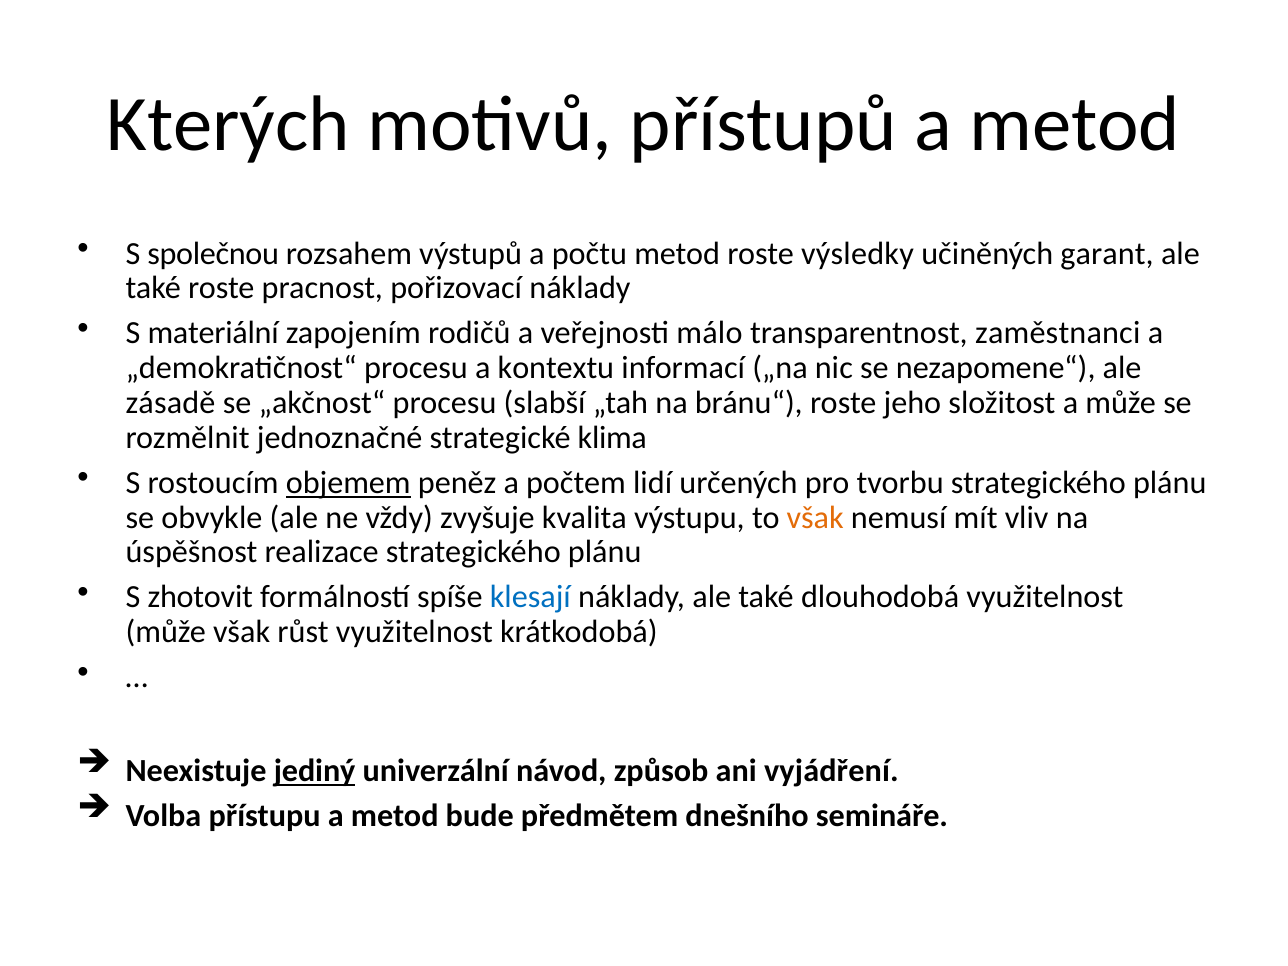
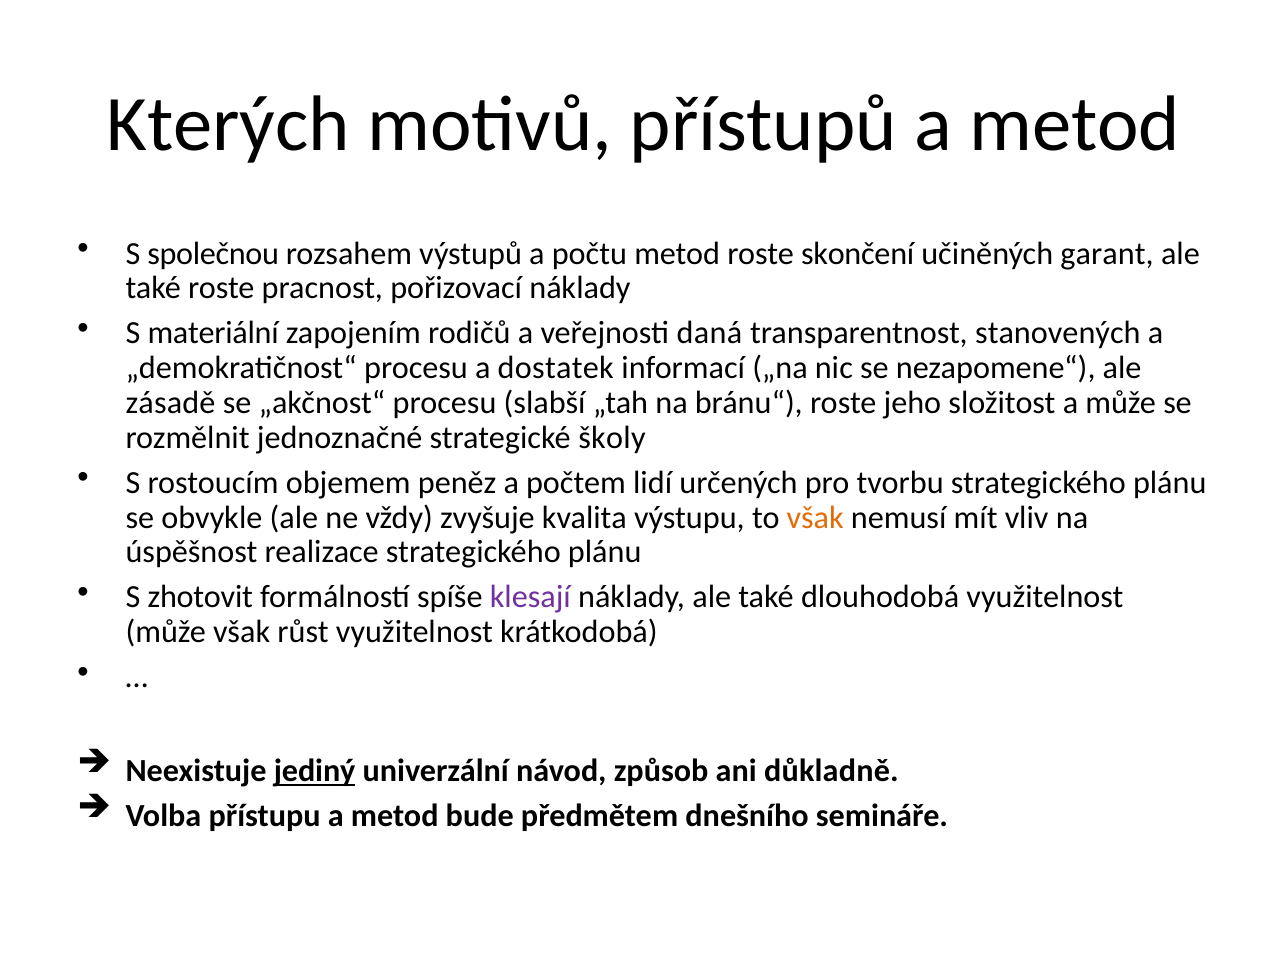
výsledky: výsledky -> skončení (858, 253)
málo: málo -> daná (709, 333)
zaměstnanci: zaměstnanci -> stanovených (1058, 333)
kontextu: kontextu -> dostatek (556, 368)
klima: klima -> školy (612, 438)
objemem underline: present -> none (348, 483)
klesají colour: blue -> purple (530, 597)
vyjádření: vyjádření -> důkladně (831, 771)
